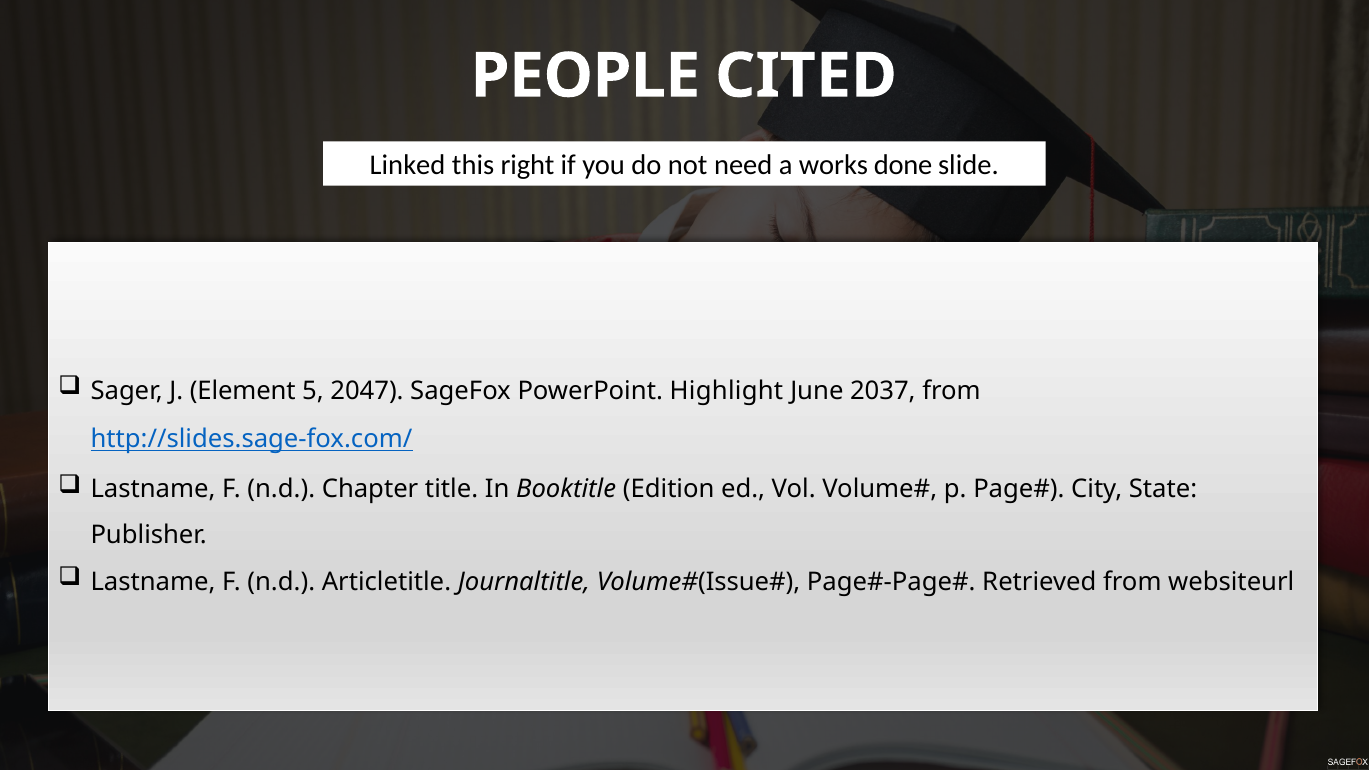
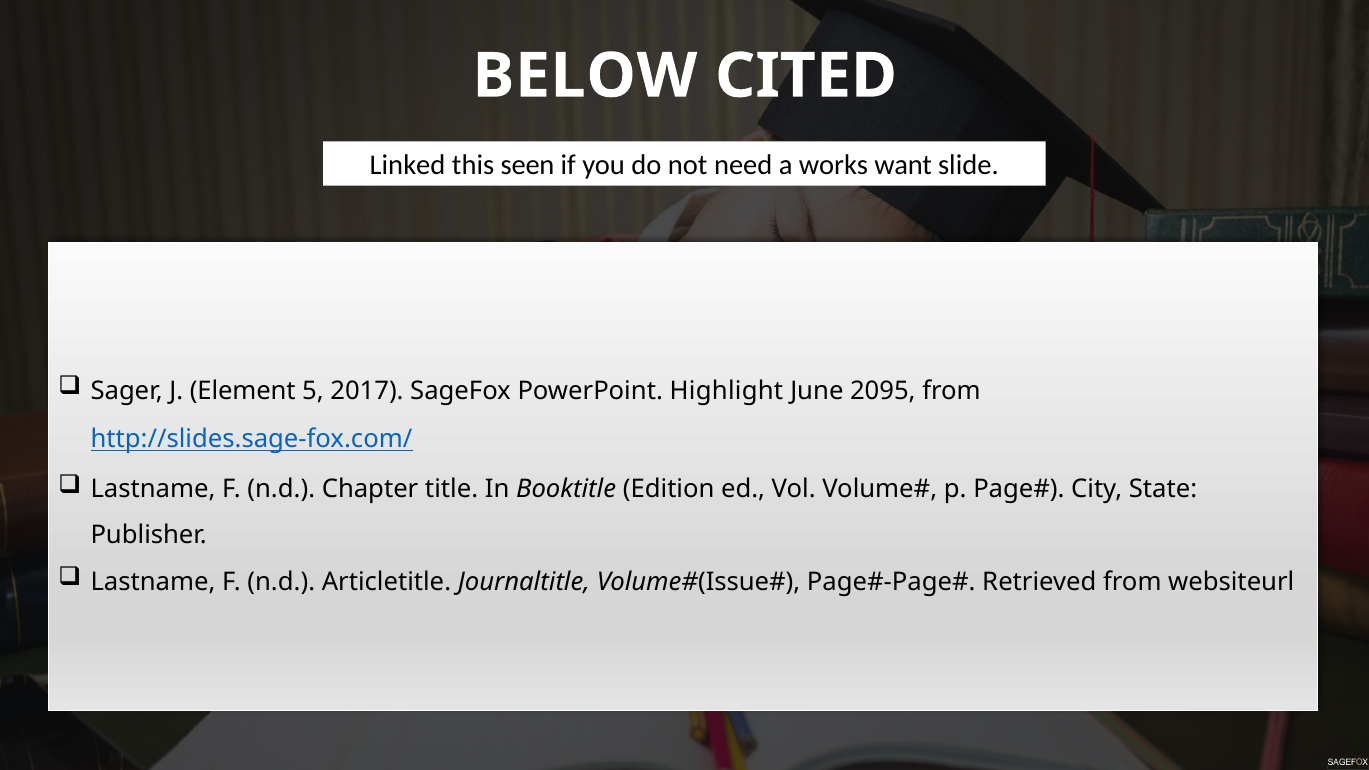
PEOPLE: PEOPLE -> BELOW (585, 76)
right: right -> seen (528, 165)
done: done -> want (903, 165)
2047: 2047 -> 2017 (367, 391)
2037: 2037 -> 2095 (883, 391)
